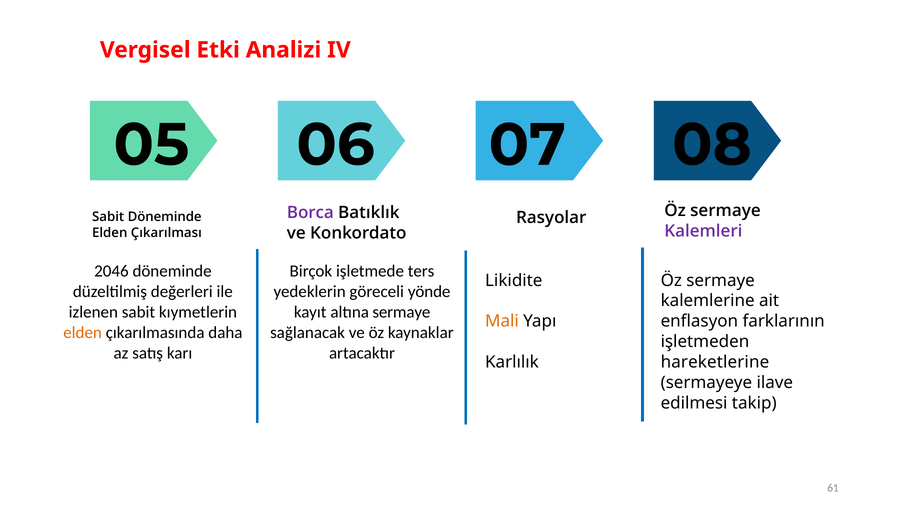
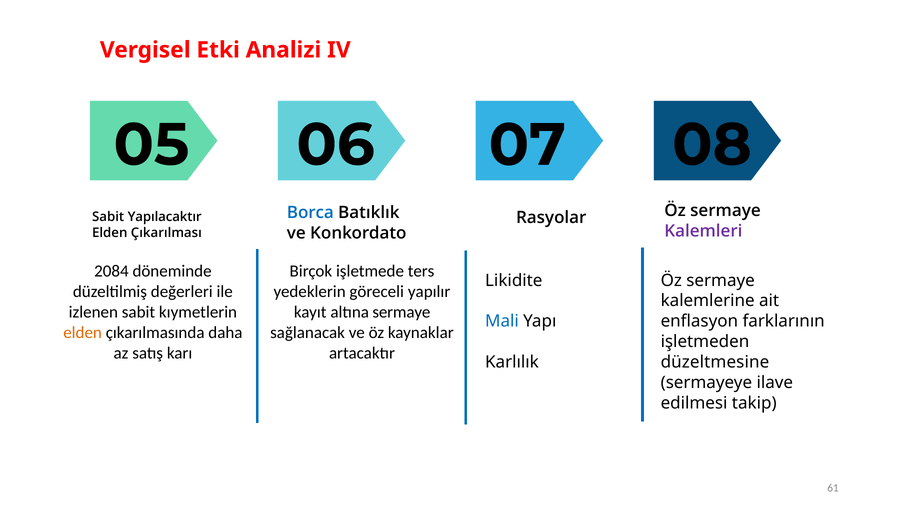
Borca colour: purple -> blue (310, 212)
Sabit Döneminde: Döneminde -> Yapılacaktır (165, 217)
2046: 2046 -> 2084 (111, 271)
yönde: yönde -> yapılır (429, 291)
Mali colour: orange -> blue (502, 321)
hareketlerine: hareketlerine -> düzeltmesine (715, 362)
